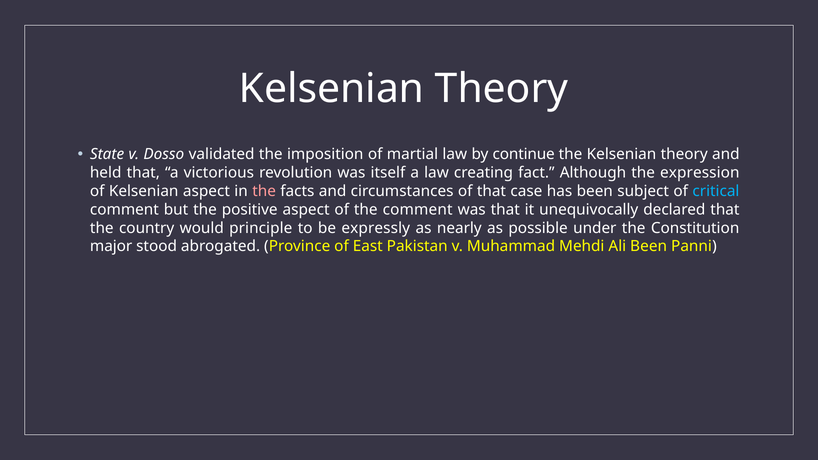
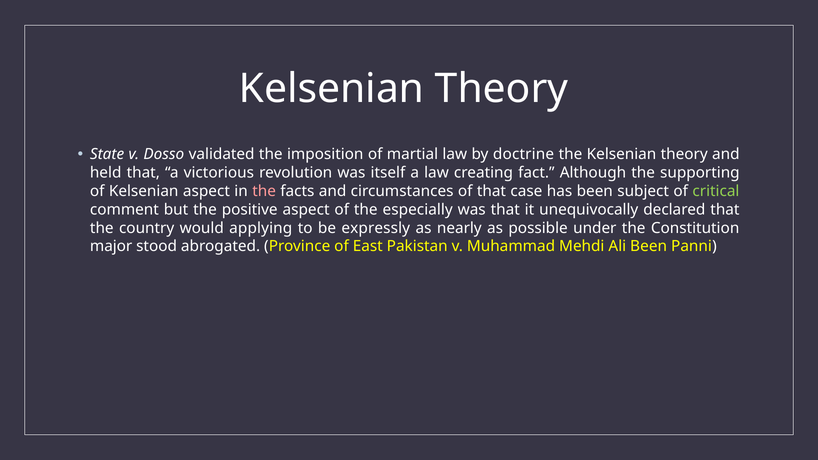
continue: continue -> doctrine (524, 154)
expression: expression -> supporting (700, 173)
critical colour: light blue -> light green (716, 191)
the comment: comment -> especially (418, 210)
principle: principle -> applying (261, 228)
